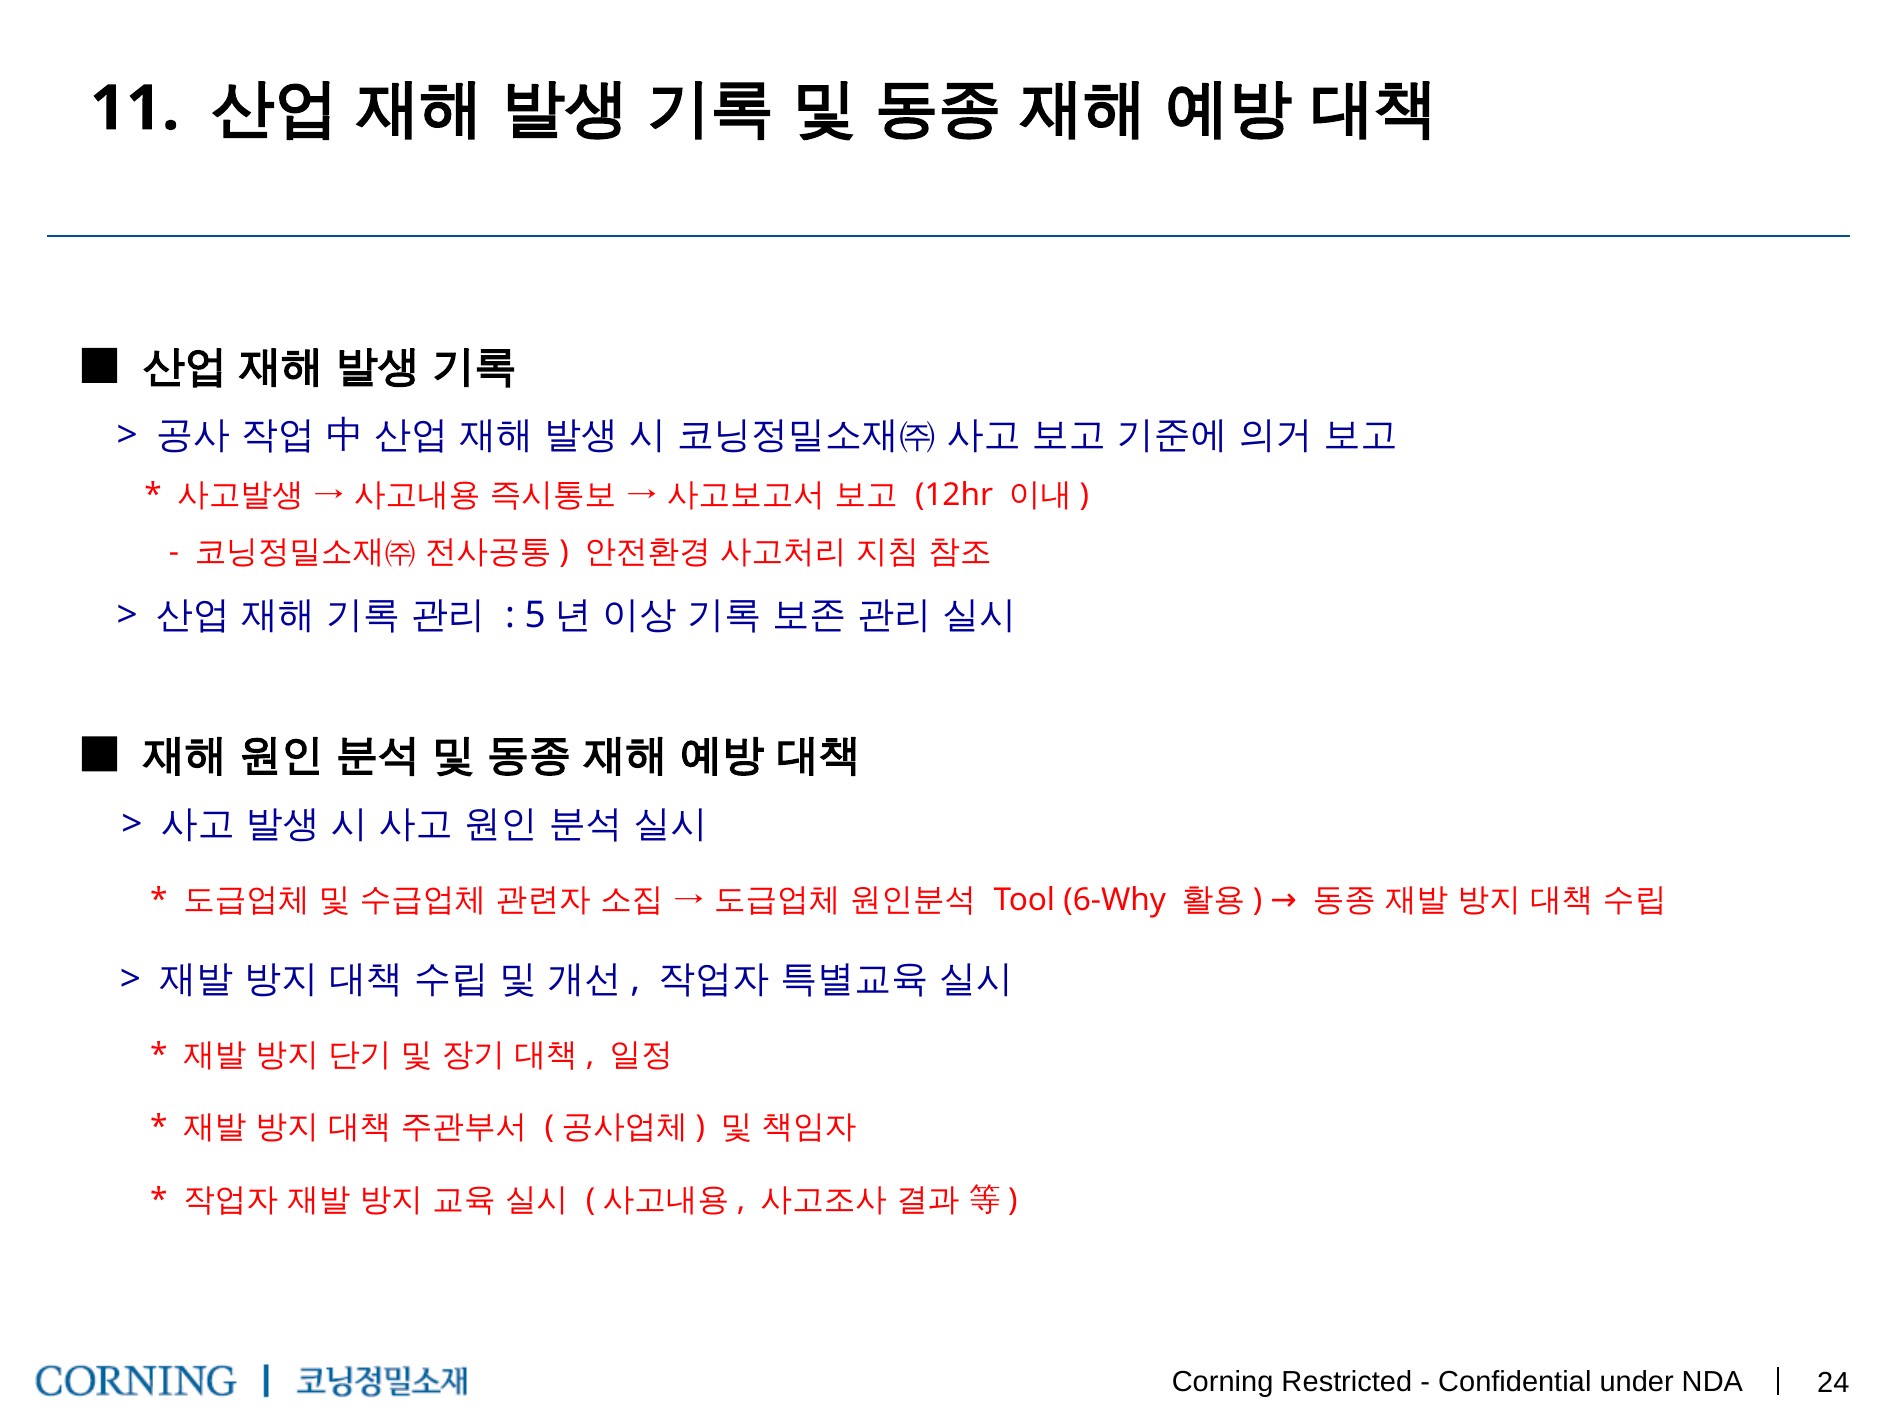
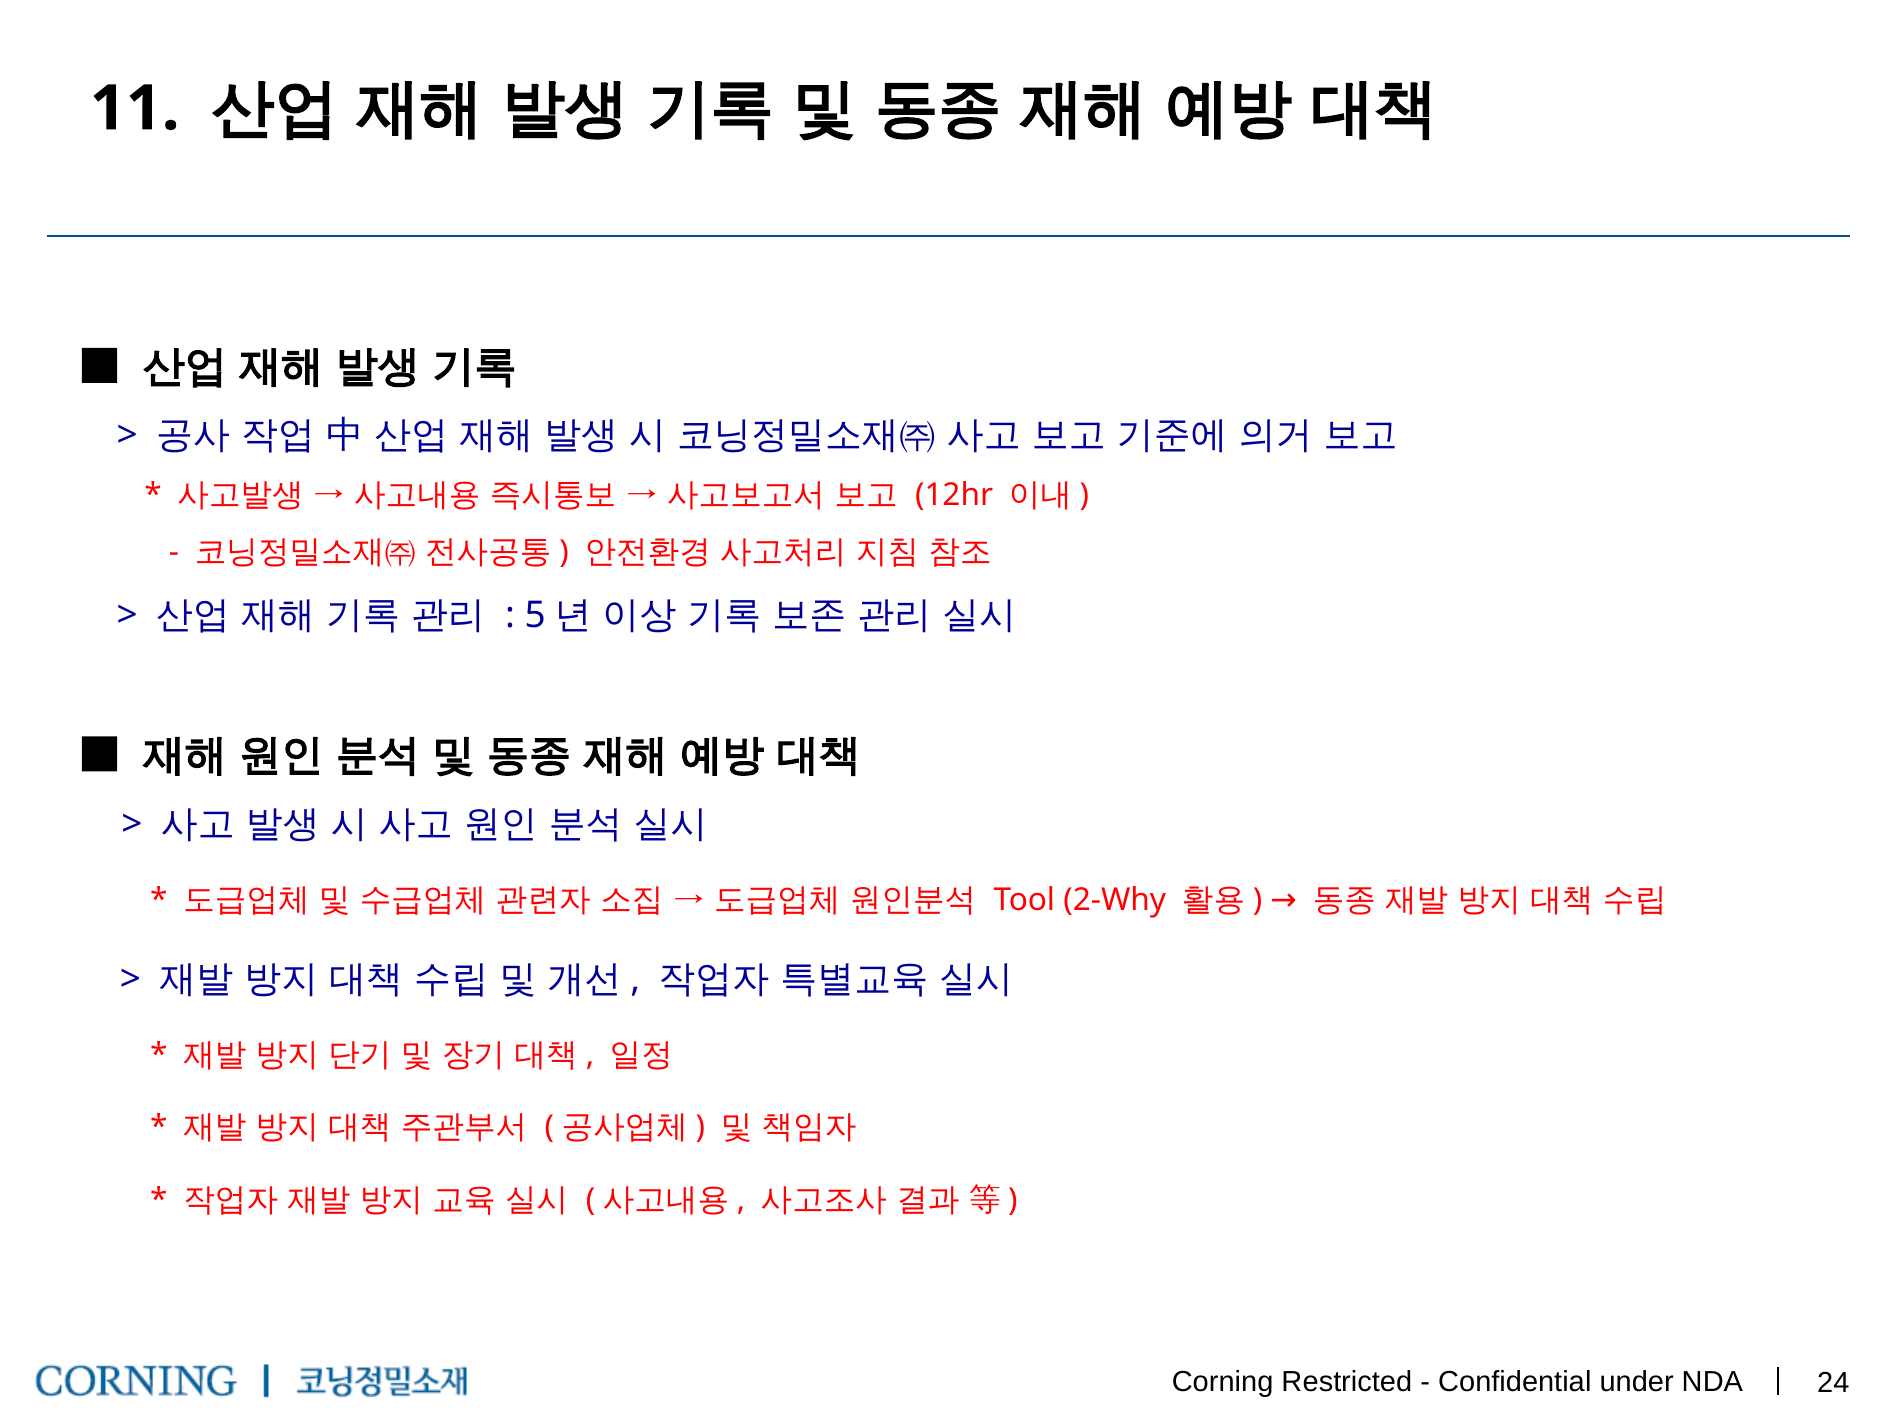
6-Why: 6-Why -> 2-Why (1115, 900)
